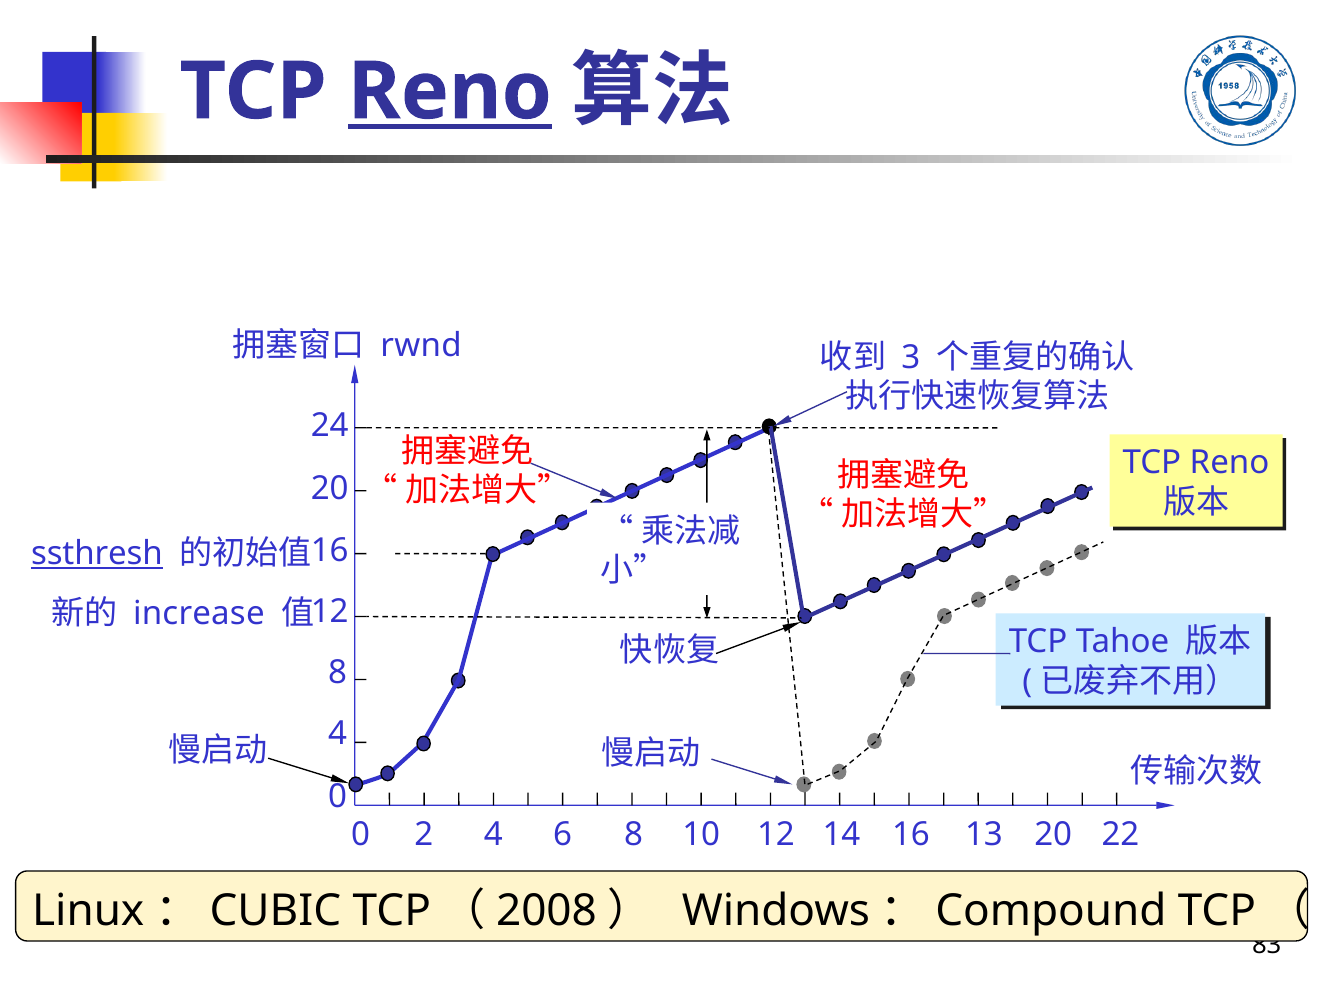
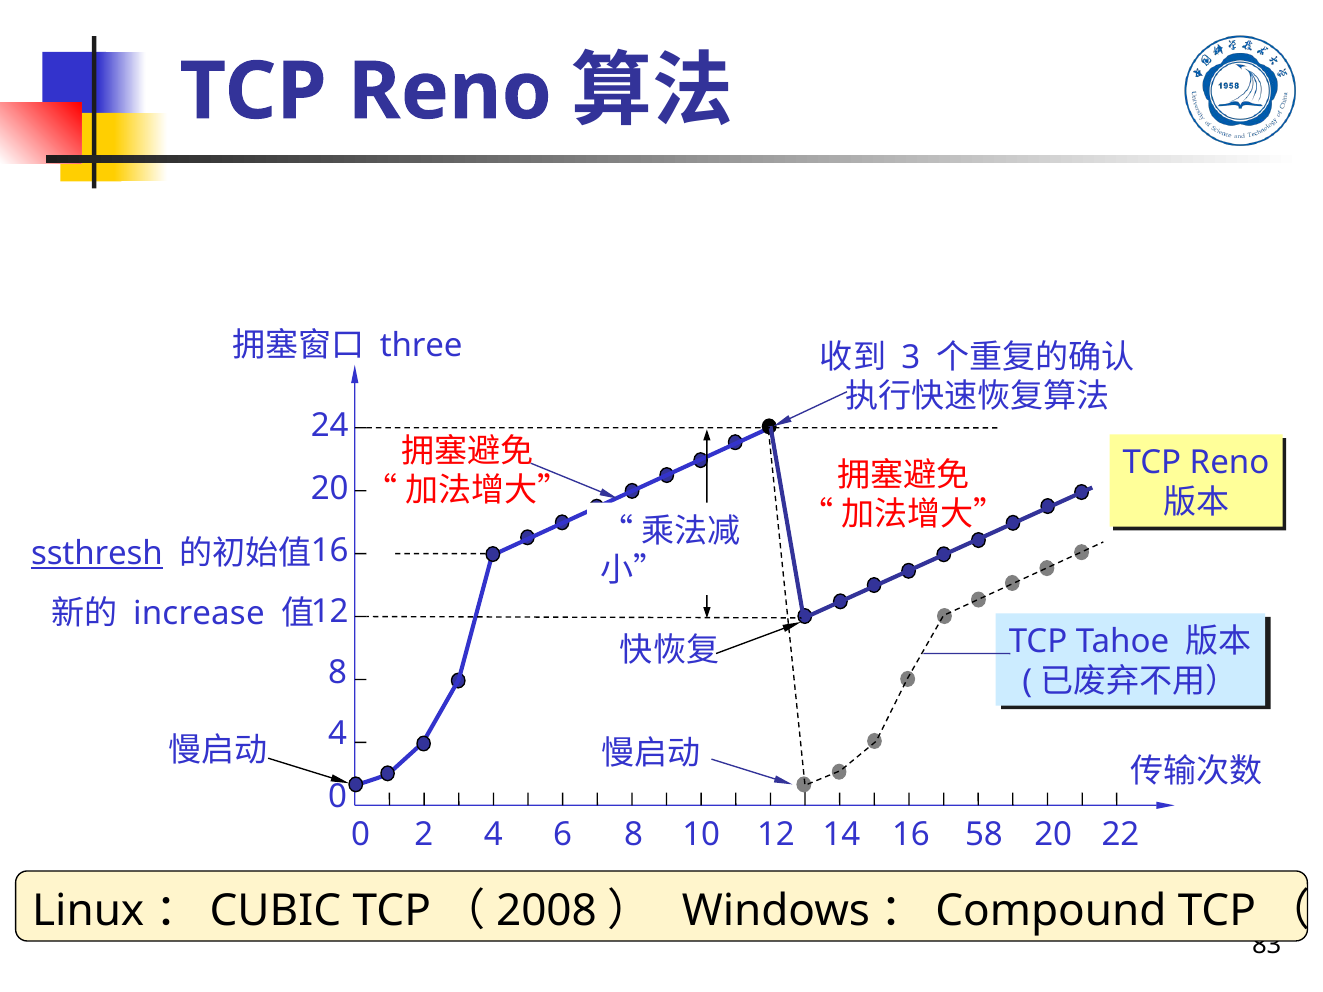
Reno underline: present -> none (450, 92)
rwnd: rwnd -> three (421, 346)
13: 13 -> 58 (984, 834)
